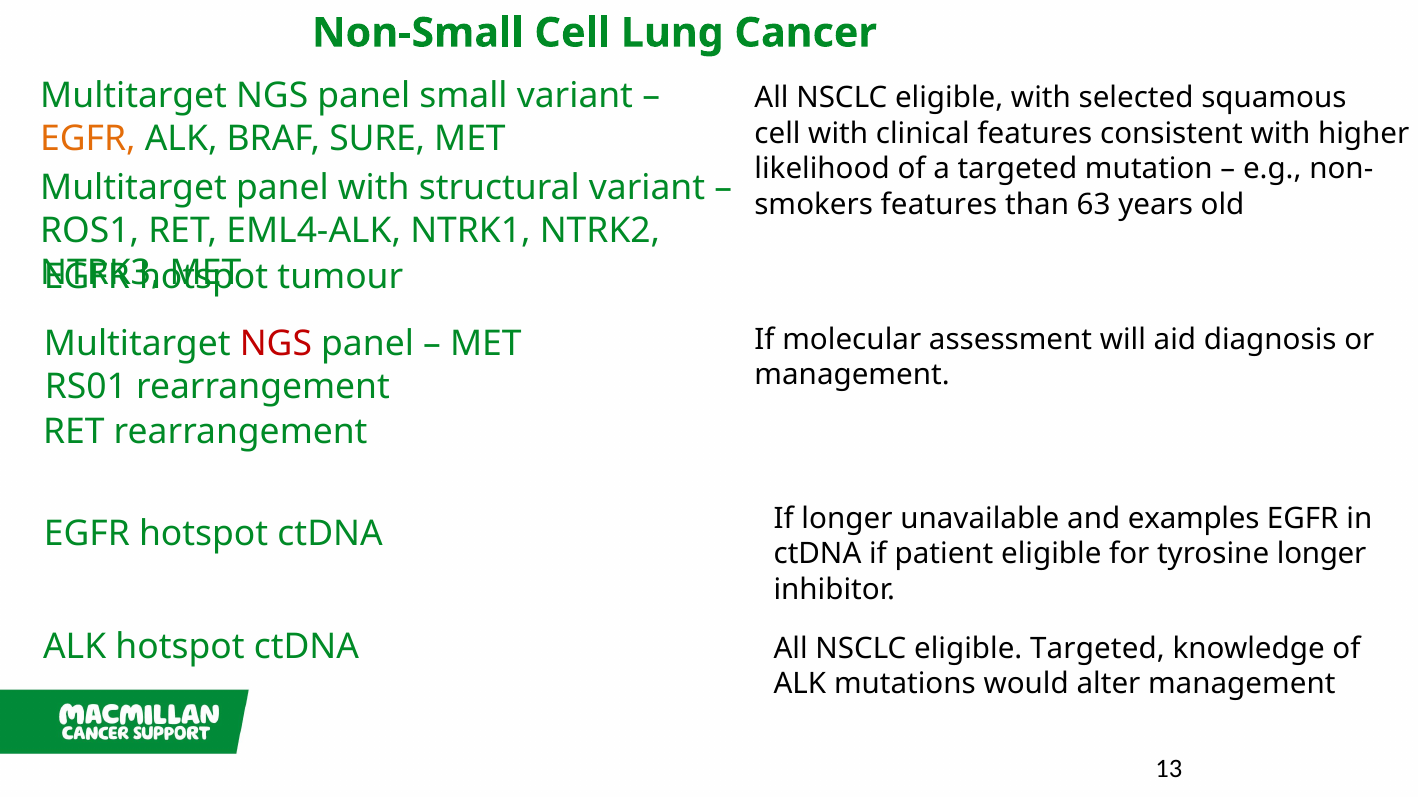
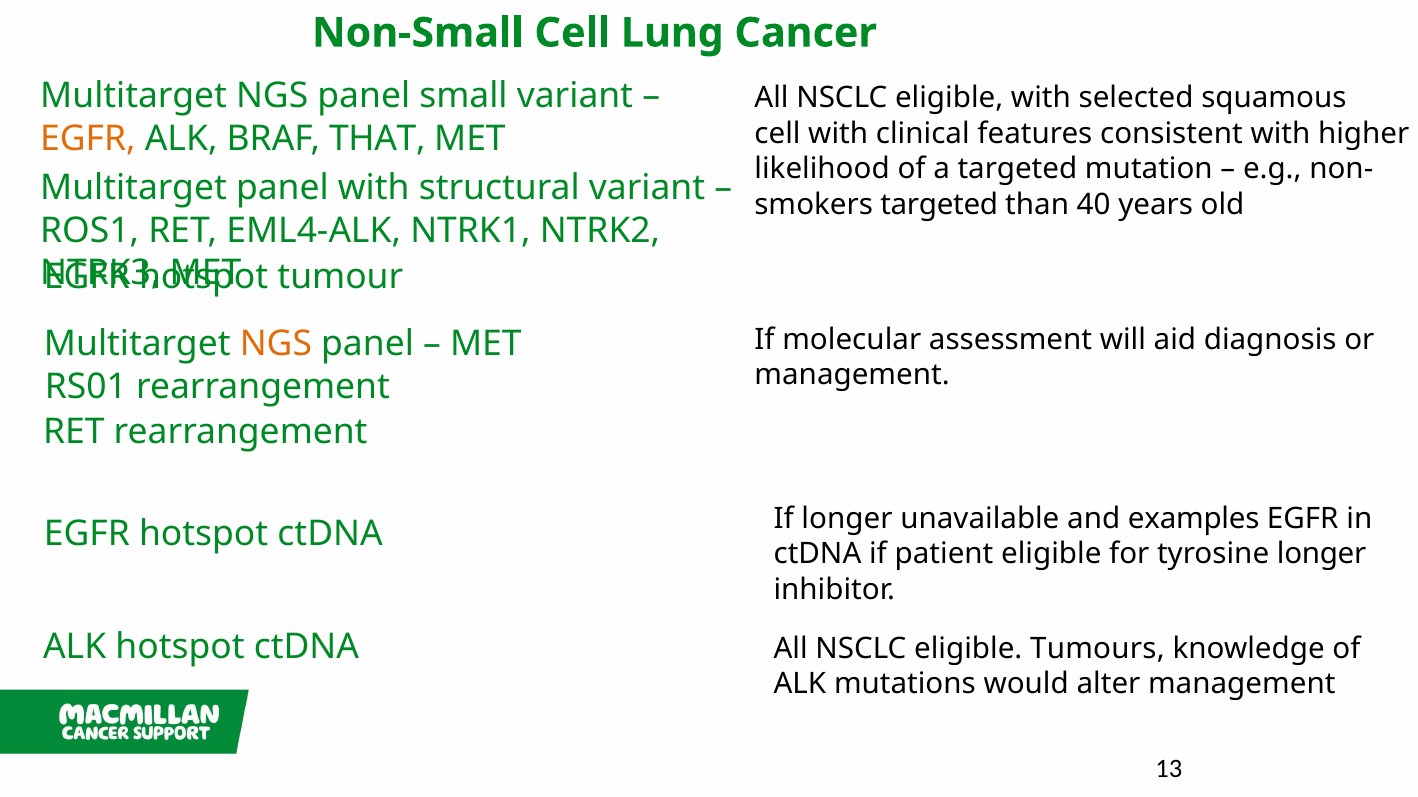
SURE: SURE -> THAT (377, 139)
features: features -> targeted (939, 205)
63: 63 -> 40 (1094, 205)
NGS colour: red -> orange (276, 344)
eligible Targeted: Targeted -> Tumours (1097, 649)
